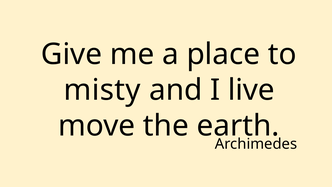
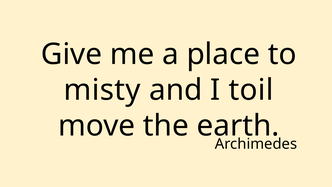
live: live -> toil (251, 90)
